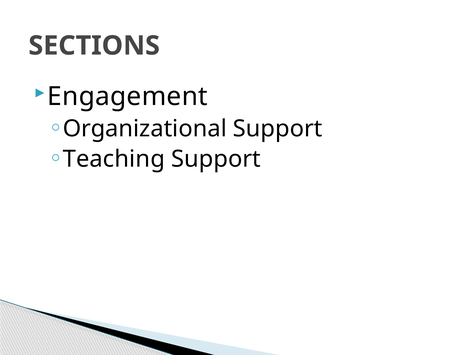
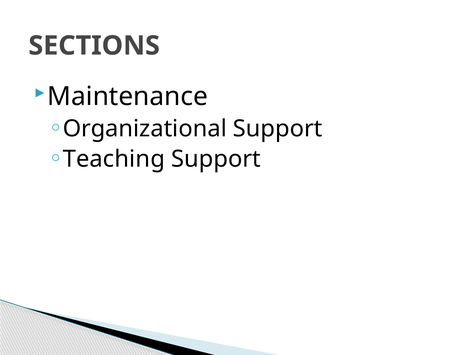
Engagement: Engagement -> Maintenance (128, 97)
